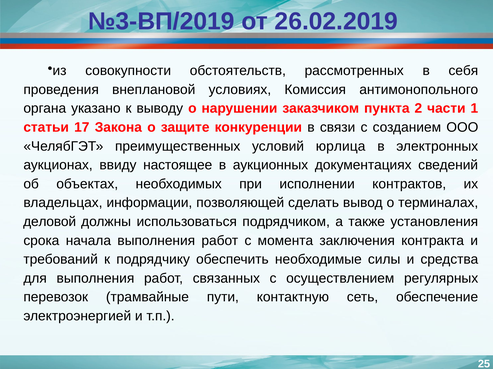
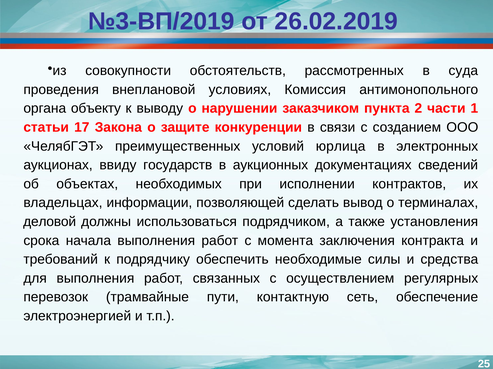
себя: себя -> суда (463, 71)
указано: указано -> объекту (96, 109)
настоящее: настоящее -> государств (178, 165)
